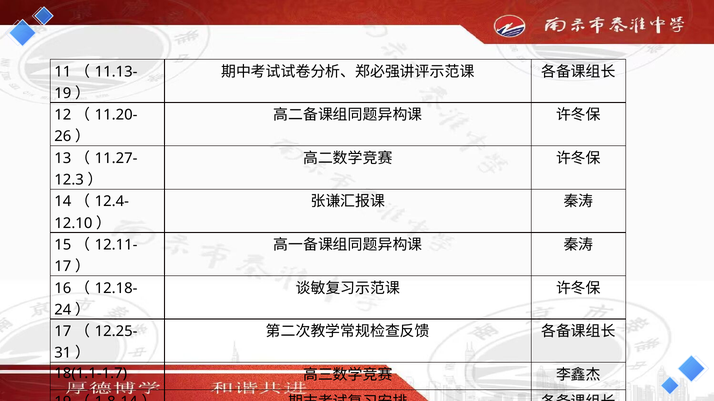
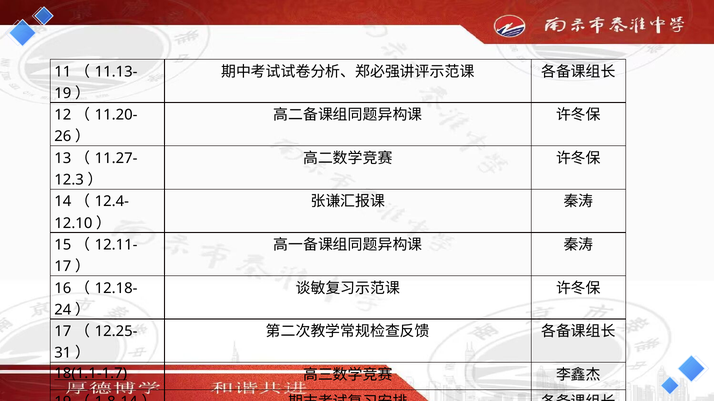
18(1.1-1.7 underline: none -> present (91, 374)
